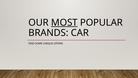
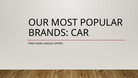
MOST underline: present -> none (64, 22)
